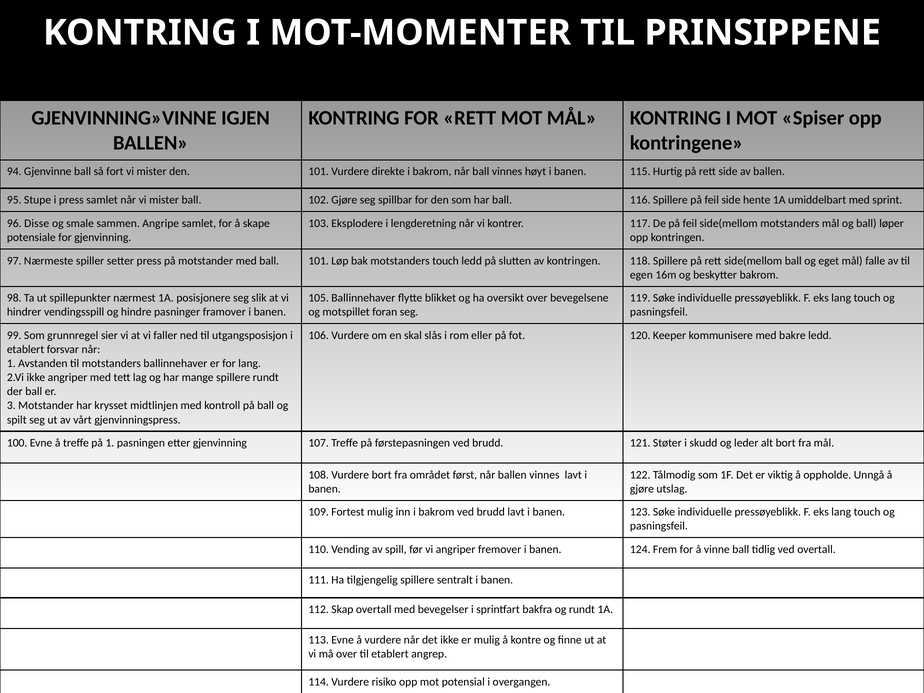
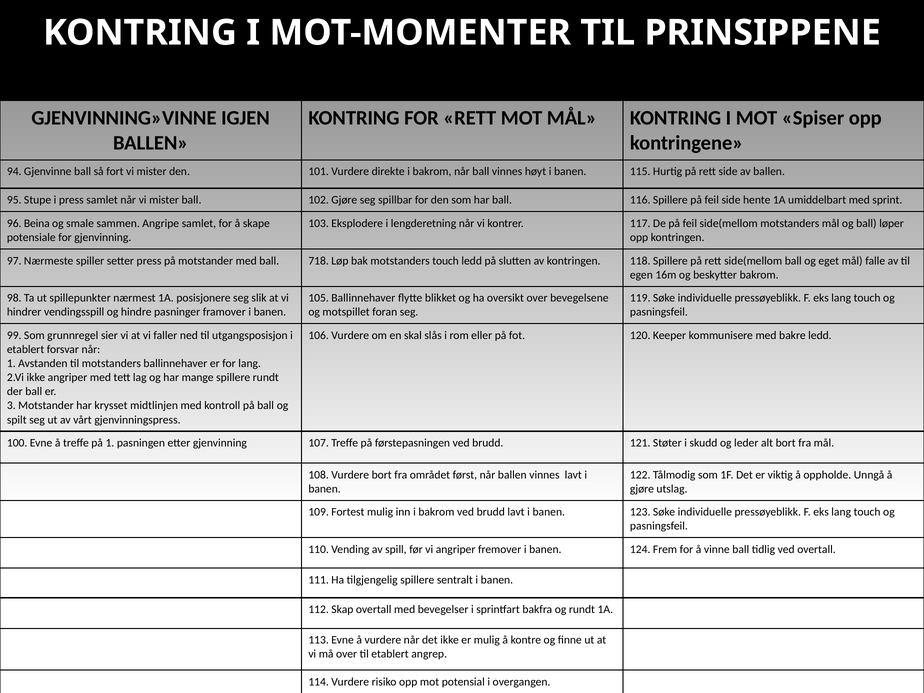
Disse: Disse -> Beina (37, 223)
ball 101: 101 -> 718 (319, 261)
